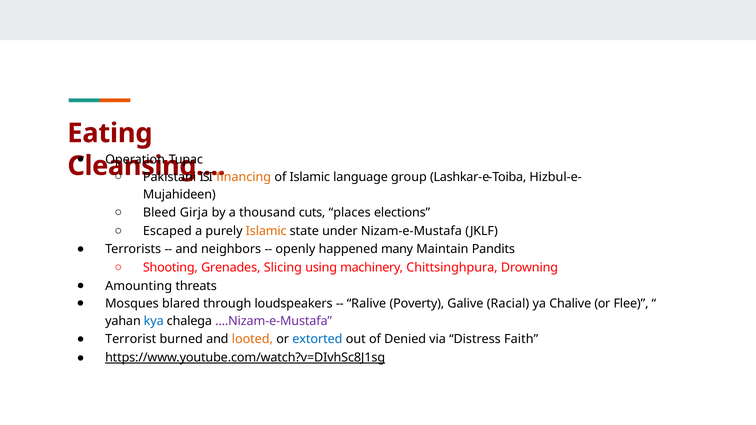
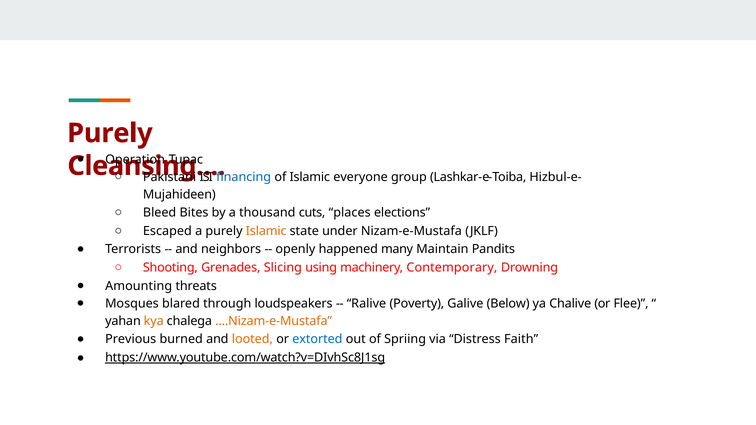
Eating: Eating -> Purely (110, 133)
ﬁnancing colour: orange -> blue (244, 177)
language: language -> everyone (361, 177)
Girja: Girja -> Bites (194, 213)
Chittsinghpura: Chittsinghpura -> Contemporary (452, 268)
Racial: Racial -> Below (508, 304)
kya colour: blue -> orange (154, 321)
….Nizam-e-Mustafa colour: purple -> orange (274, 321)
Terrorist: Terrorist -> Previous (131, 339)
Denied: Denied -> Spriing (405, 339)
